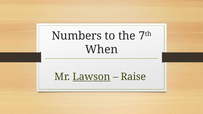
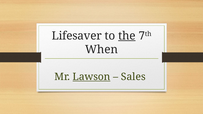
Numbers: Numbers -> Lifesaver (77, 36)
the underline: none -> present (127, 36)
Raise: Raise -> Sales (133, 77)
